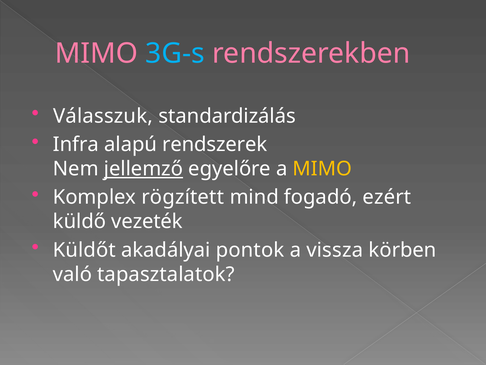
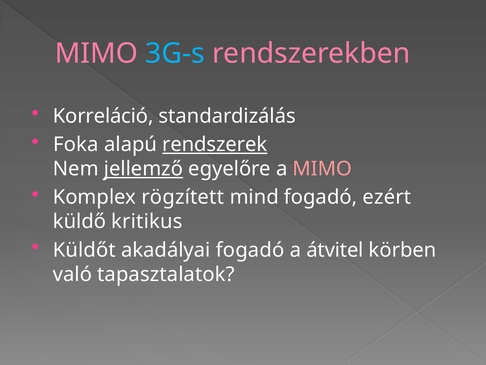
Válasszuk: Válasszuk -> Korreláció (103, 116)
Infra: Infra -> Foka (76, 144)
rendszerek underline: none -> present (215, 144)
MIMO colour: yellow -> pink (322, 169)
vezeték: vezeték -> kritikus (147, 221)
akadályai pontok: pontok -> fogadó (250, 250)
vissza: vissza -> átvitel (335, 250)
